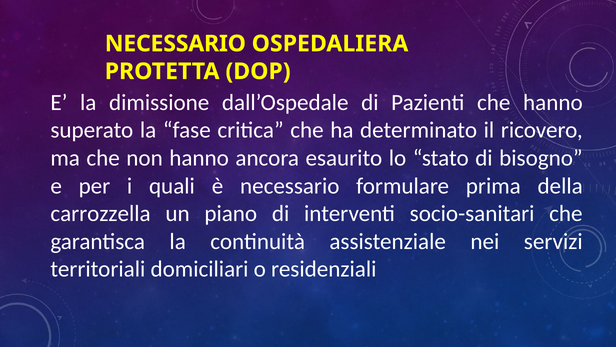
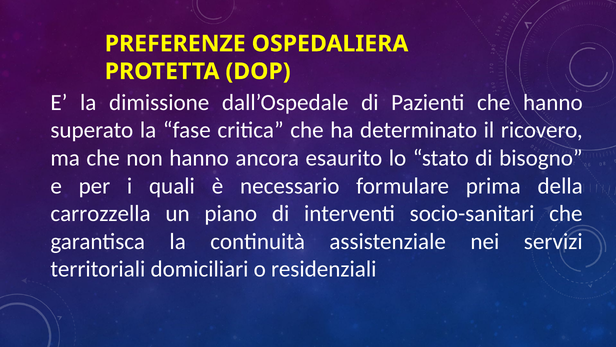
NECESSARIO: NECESSARIO -> PREFERENZE (175, 44)
